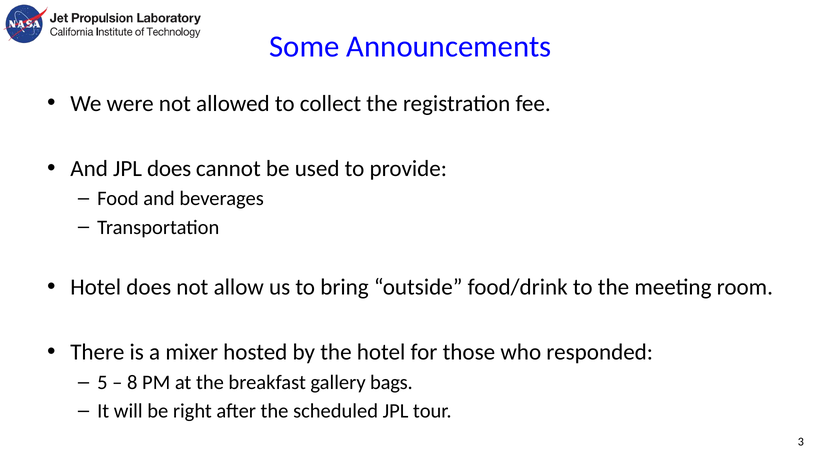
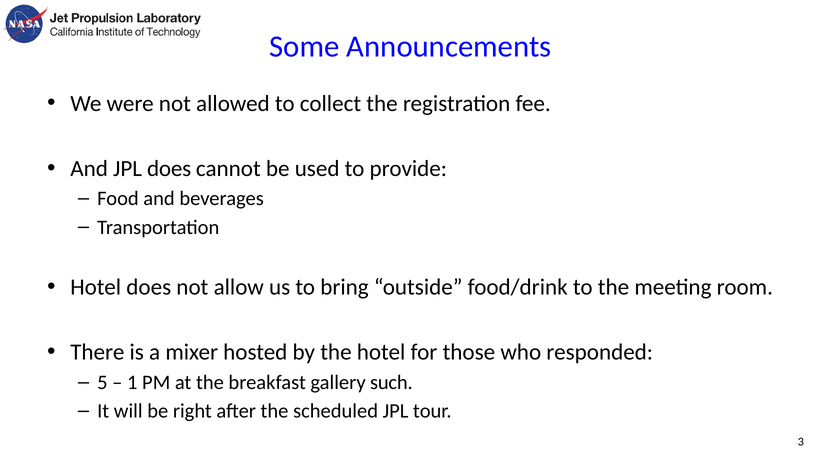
8: 8 -> 1 (132, 382)
bags: bags -> such (391, 382)
